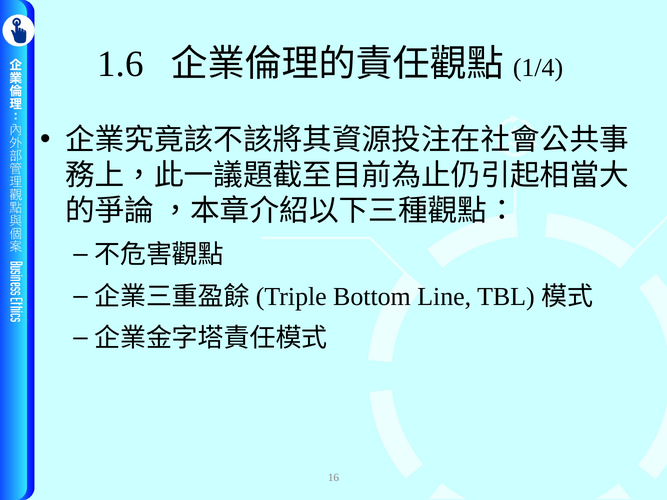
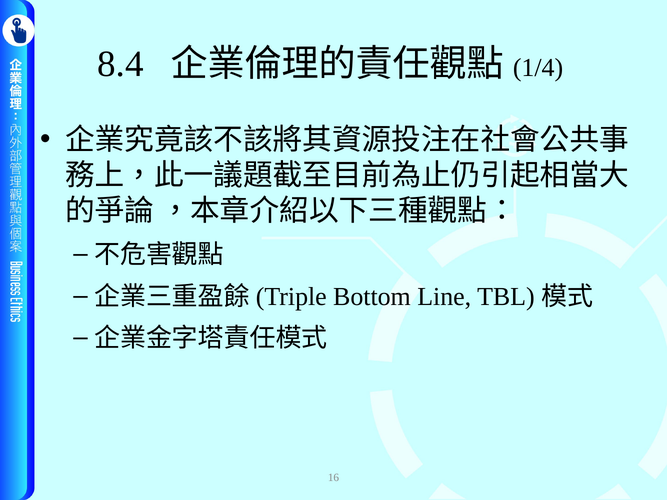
1.6: 1.6 -> 8.4 (120, 64)
